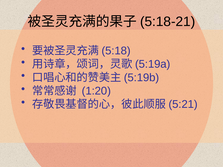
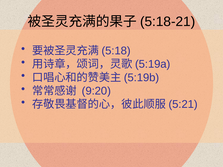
1:20: 1:20 -> 9:20 (96, 91)
